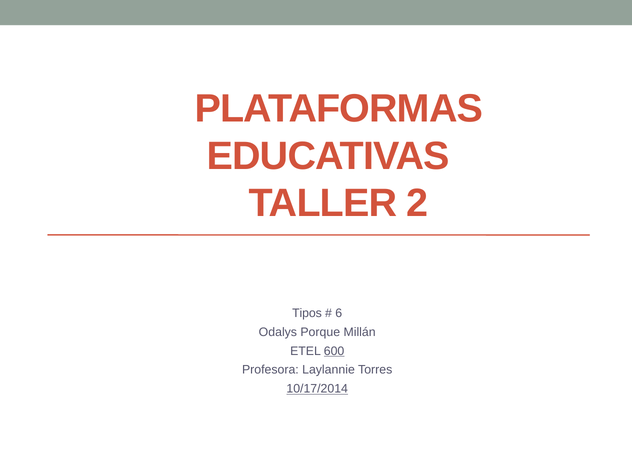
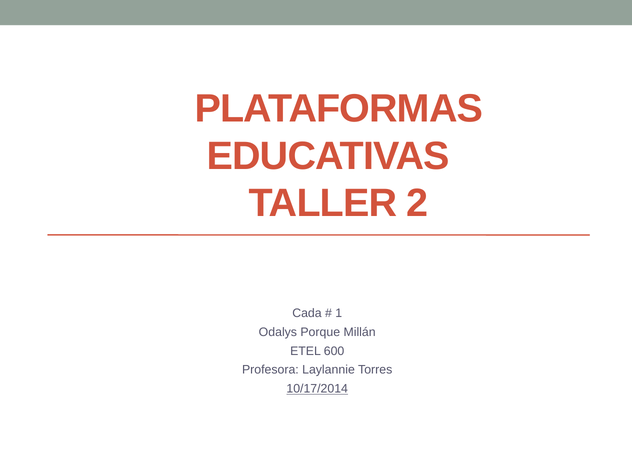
Tipos: Tipos -> Cada (307, 313)
6: 6 -> 1 (339, 313)
600 underline: present -> none (334, 351)
